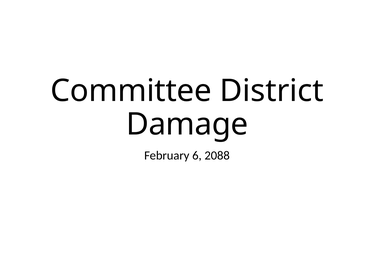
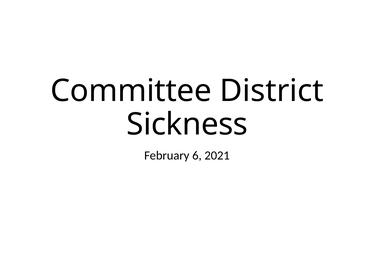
Damage: Damage -> Sickness (187, 125)
2088: 2088 -> 2021 (217, 156)
